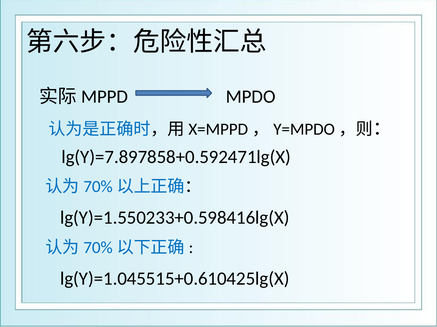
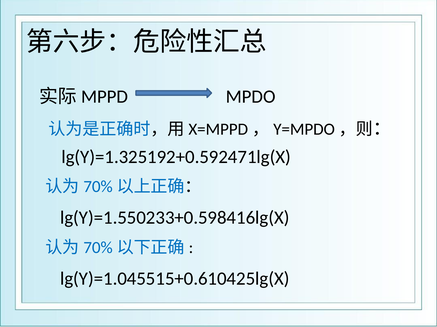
lg(Y)=7.897858+0.592471lg(X: lg(Y)=7.897858+0.592471lg(X -> lg(Y)=1.325192+0.592471lg(X (176, 157)
